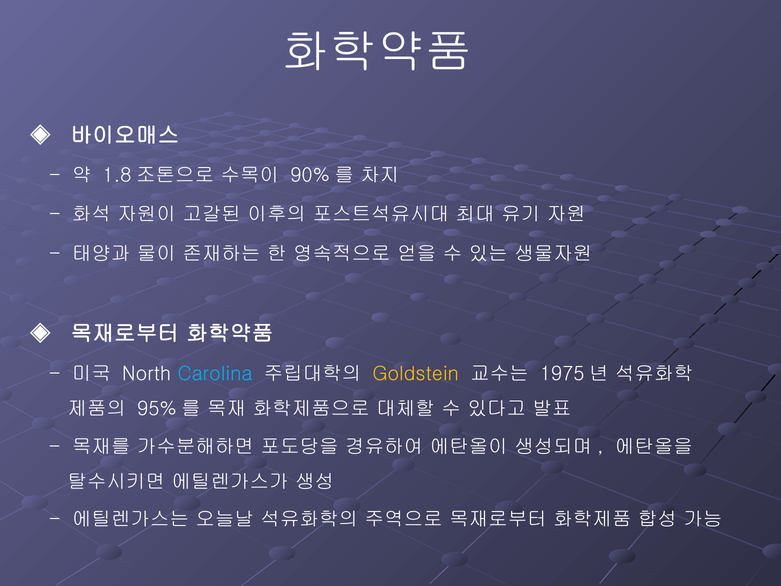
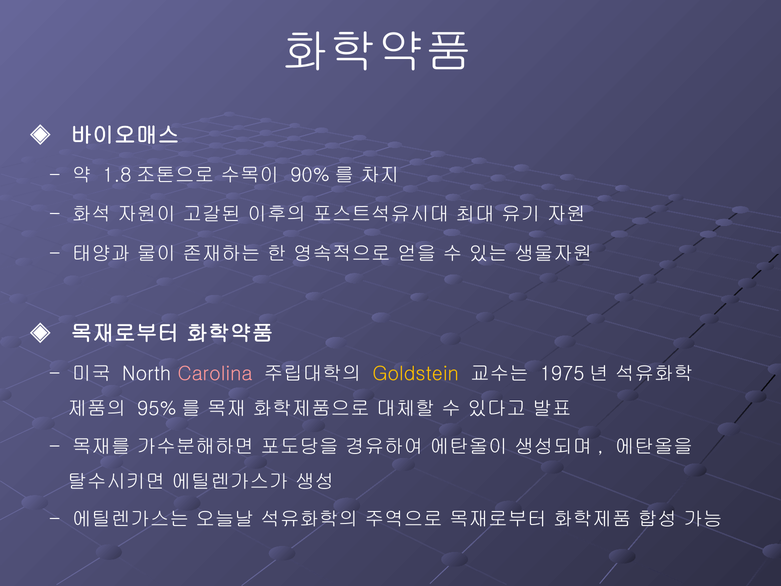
Carolina colour: light blue -> pink (215, 373)
